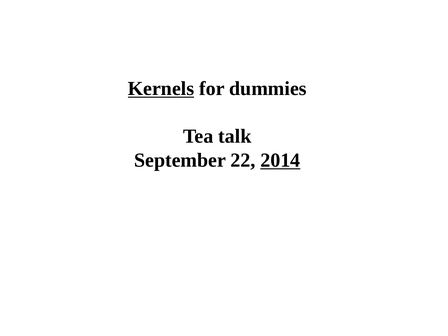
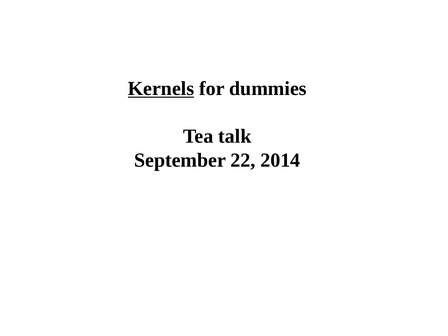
2014 underline: present -> none (280, 160)
